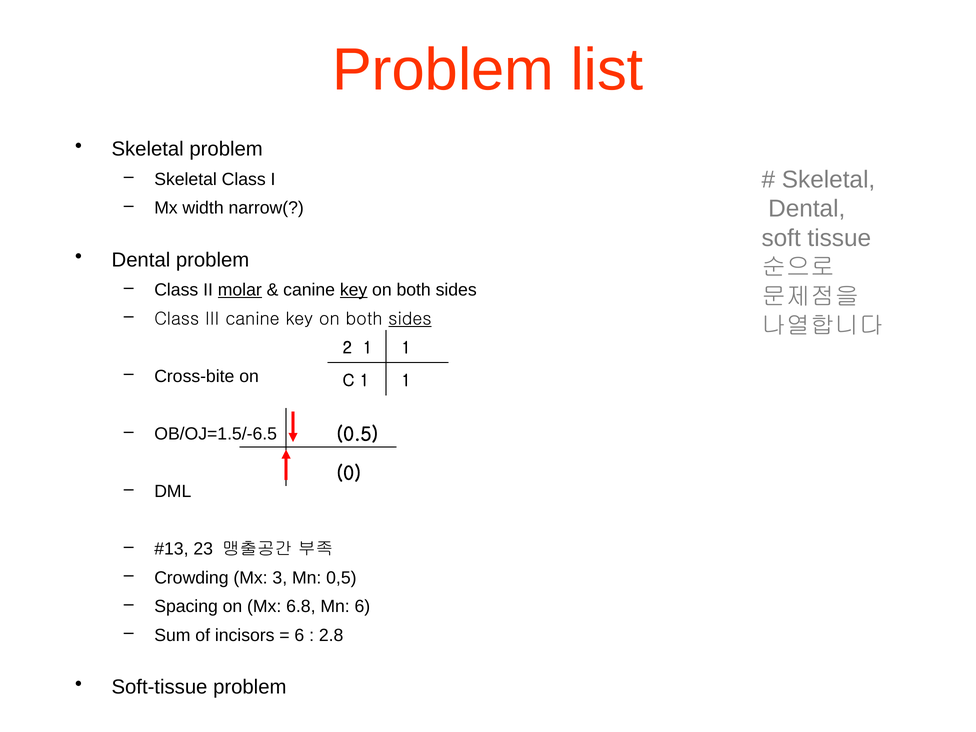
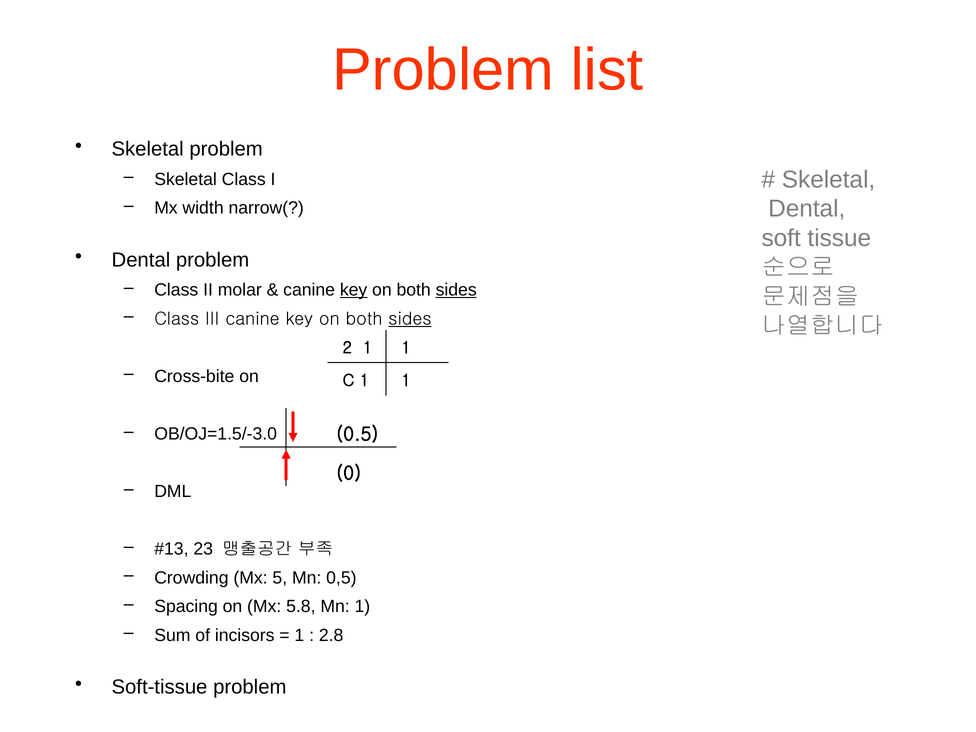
molar underline: present -> none (240, 290)
sides underline: none -> present (456, 290)
OB/OJ=1.5/-6.5: OB/OJ=1.5/-6.5 -> OB/OJ=1.5/-3.0 (216, 434)
3: 3 -> 5 (280, 578)
6.8: 6.8 -> 5.8 (301, 607)
Mn 6: 6 -> 1 (362, 607)
6: 6 -> 1 (299, 635)
